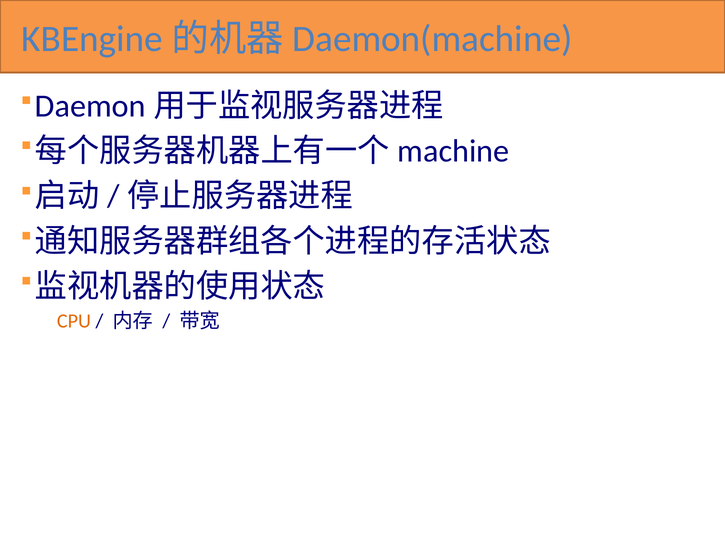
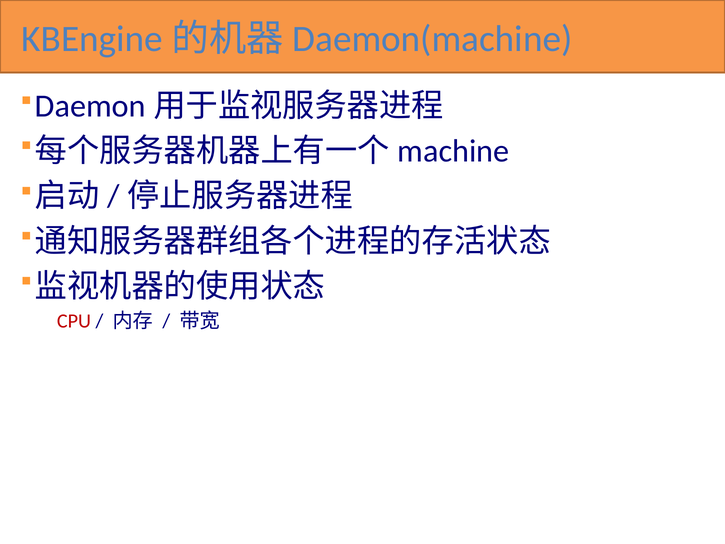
CPU colour: orange -> red (74, 321)
